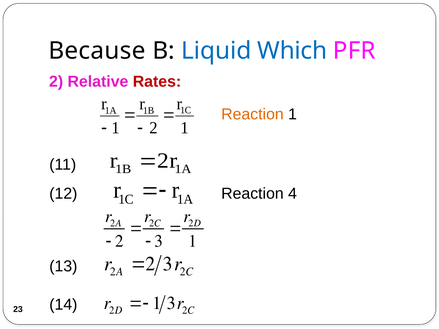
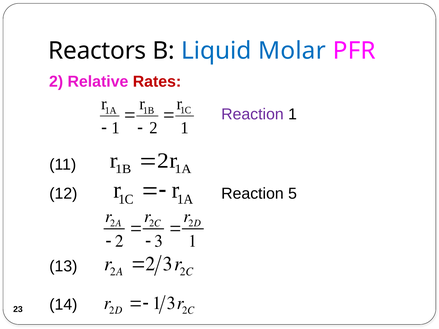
Because: Because -> Reactors (97, 51)
Which: Which -> Molar (292, 51)
Reaction colour: orange -> purple (252, 114)
4: 4 -> 5 (293, 194)
